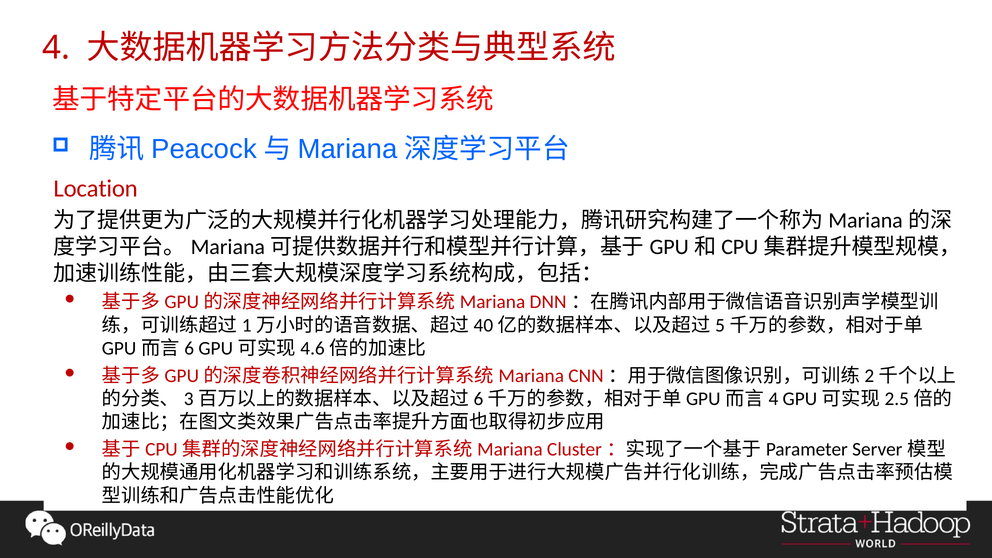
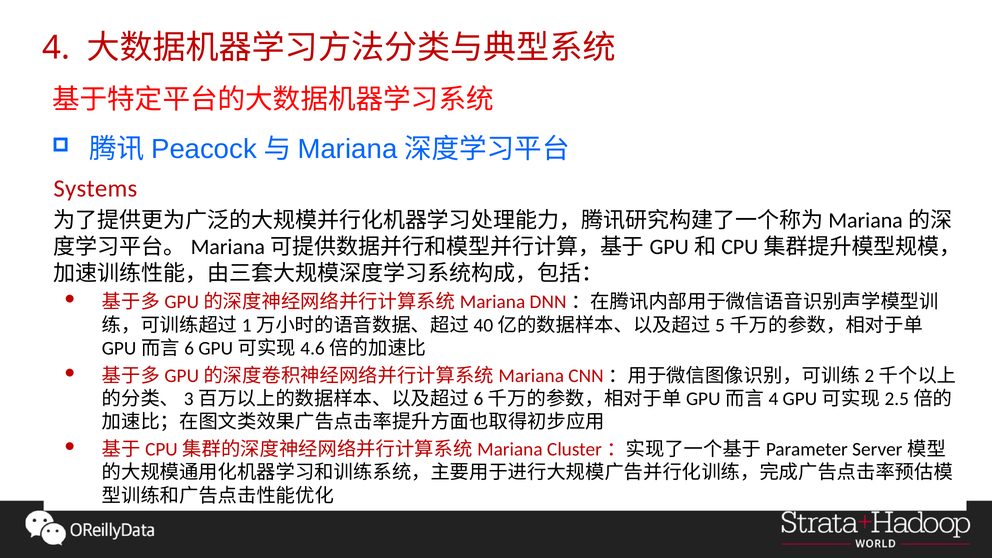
Location: Location -> Systems (95, 188)
